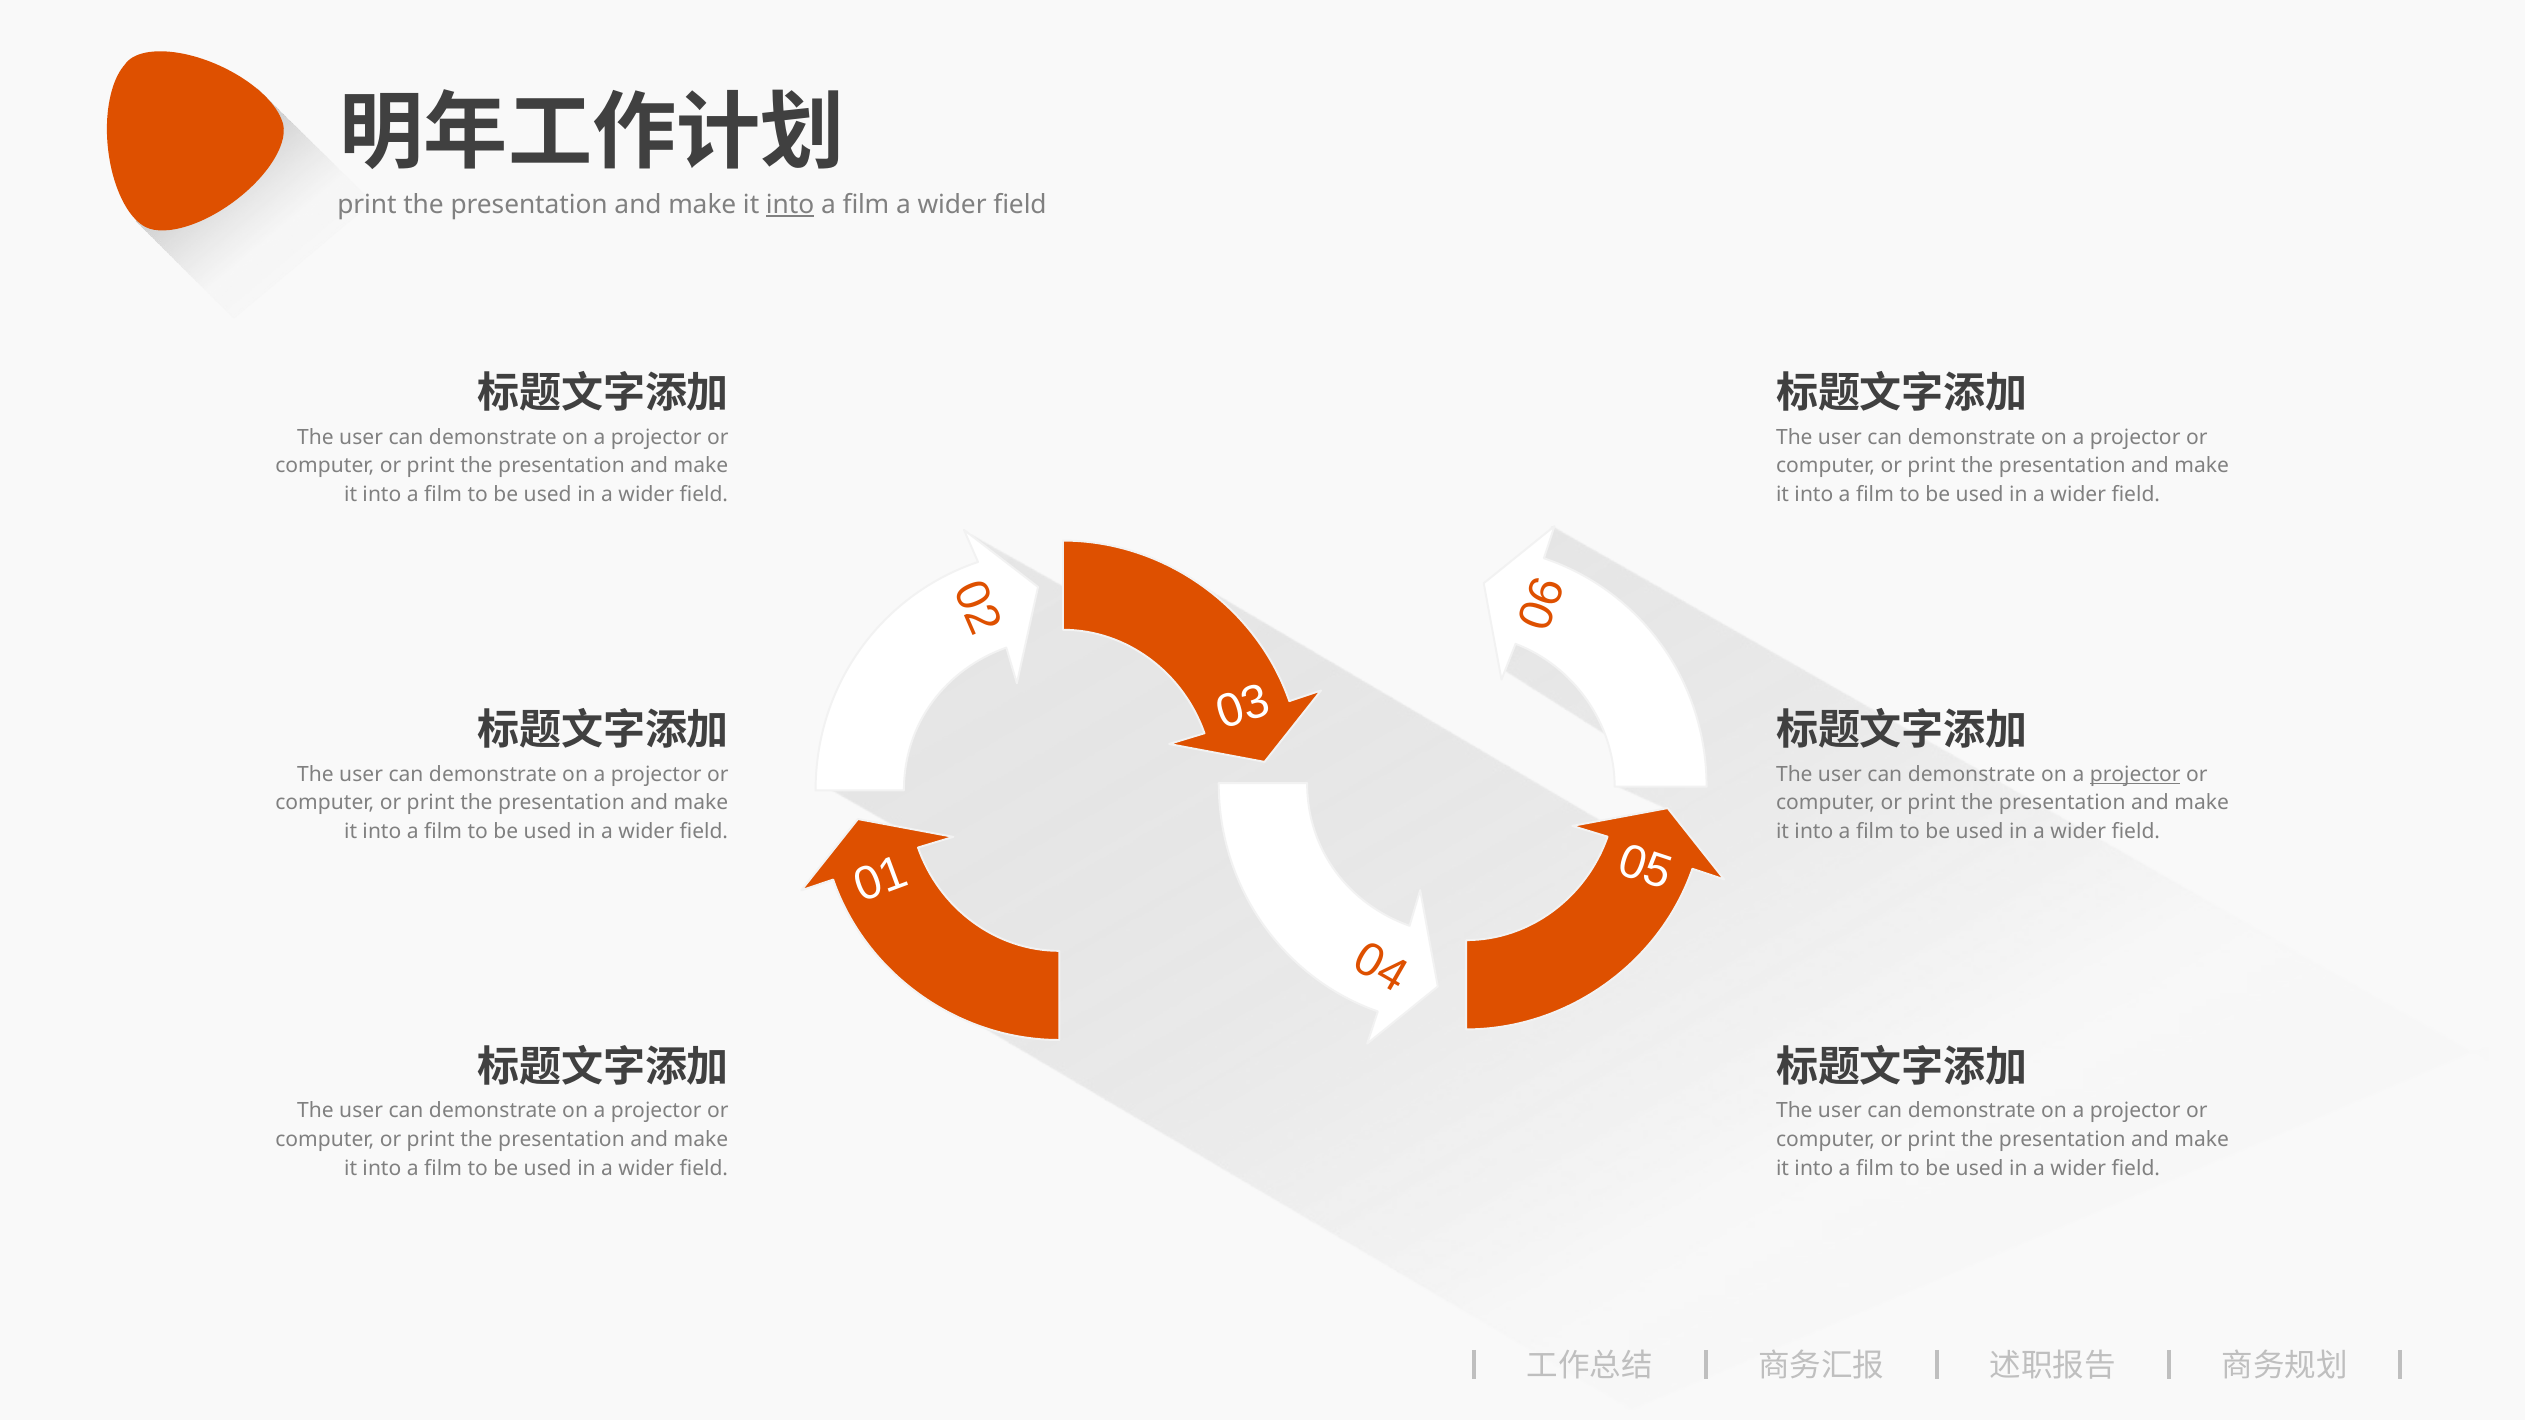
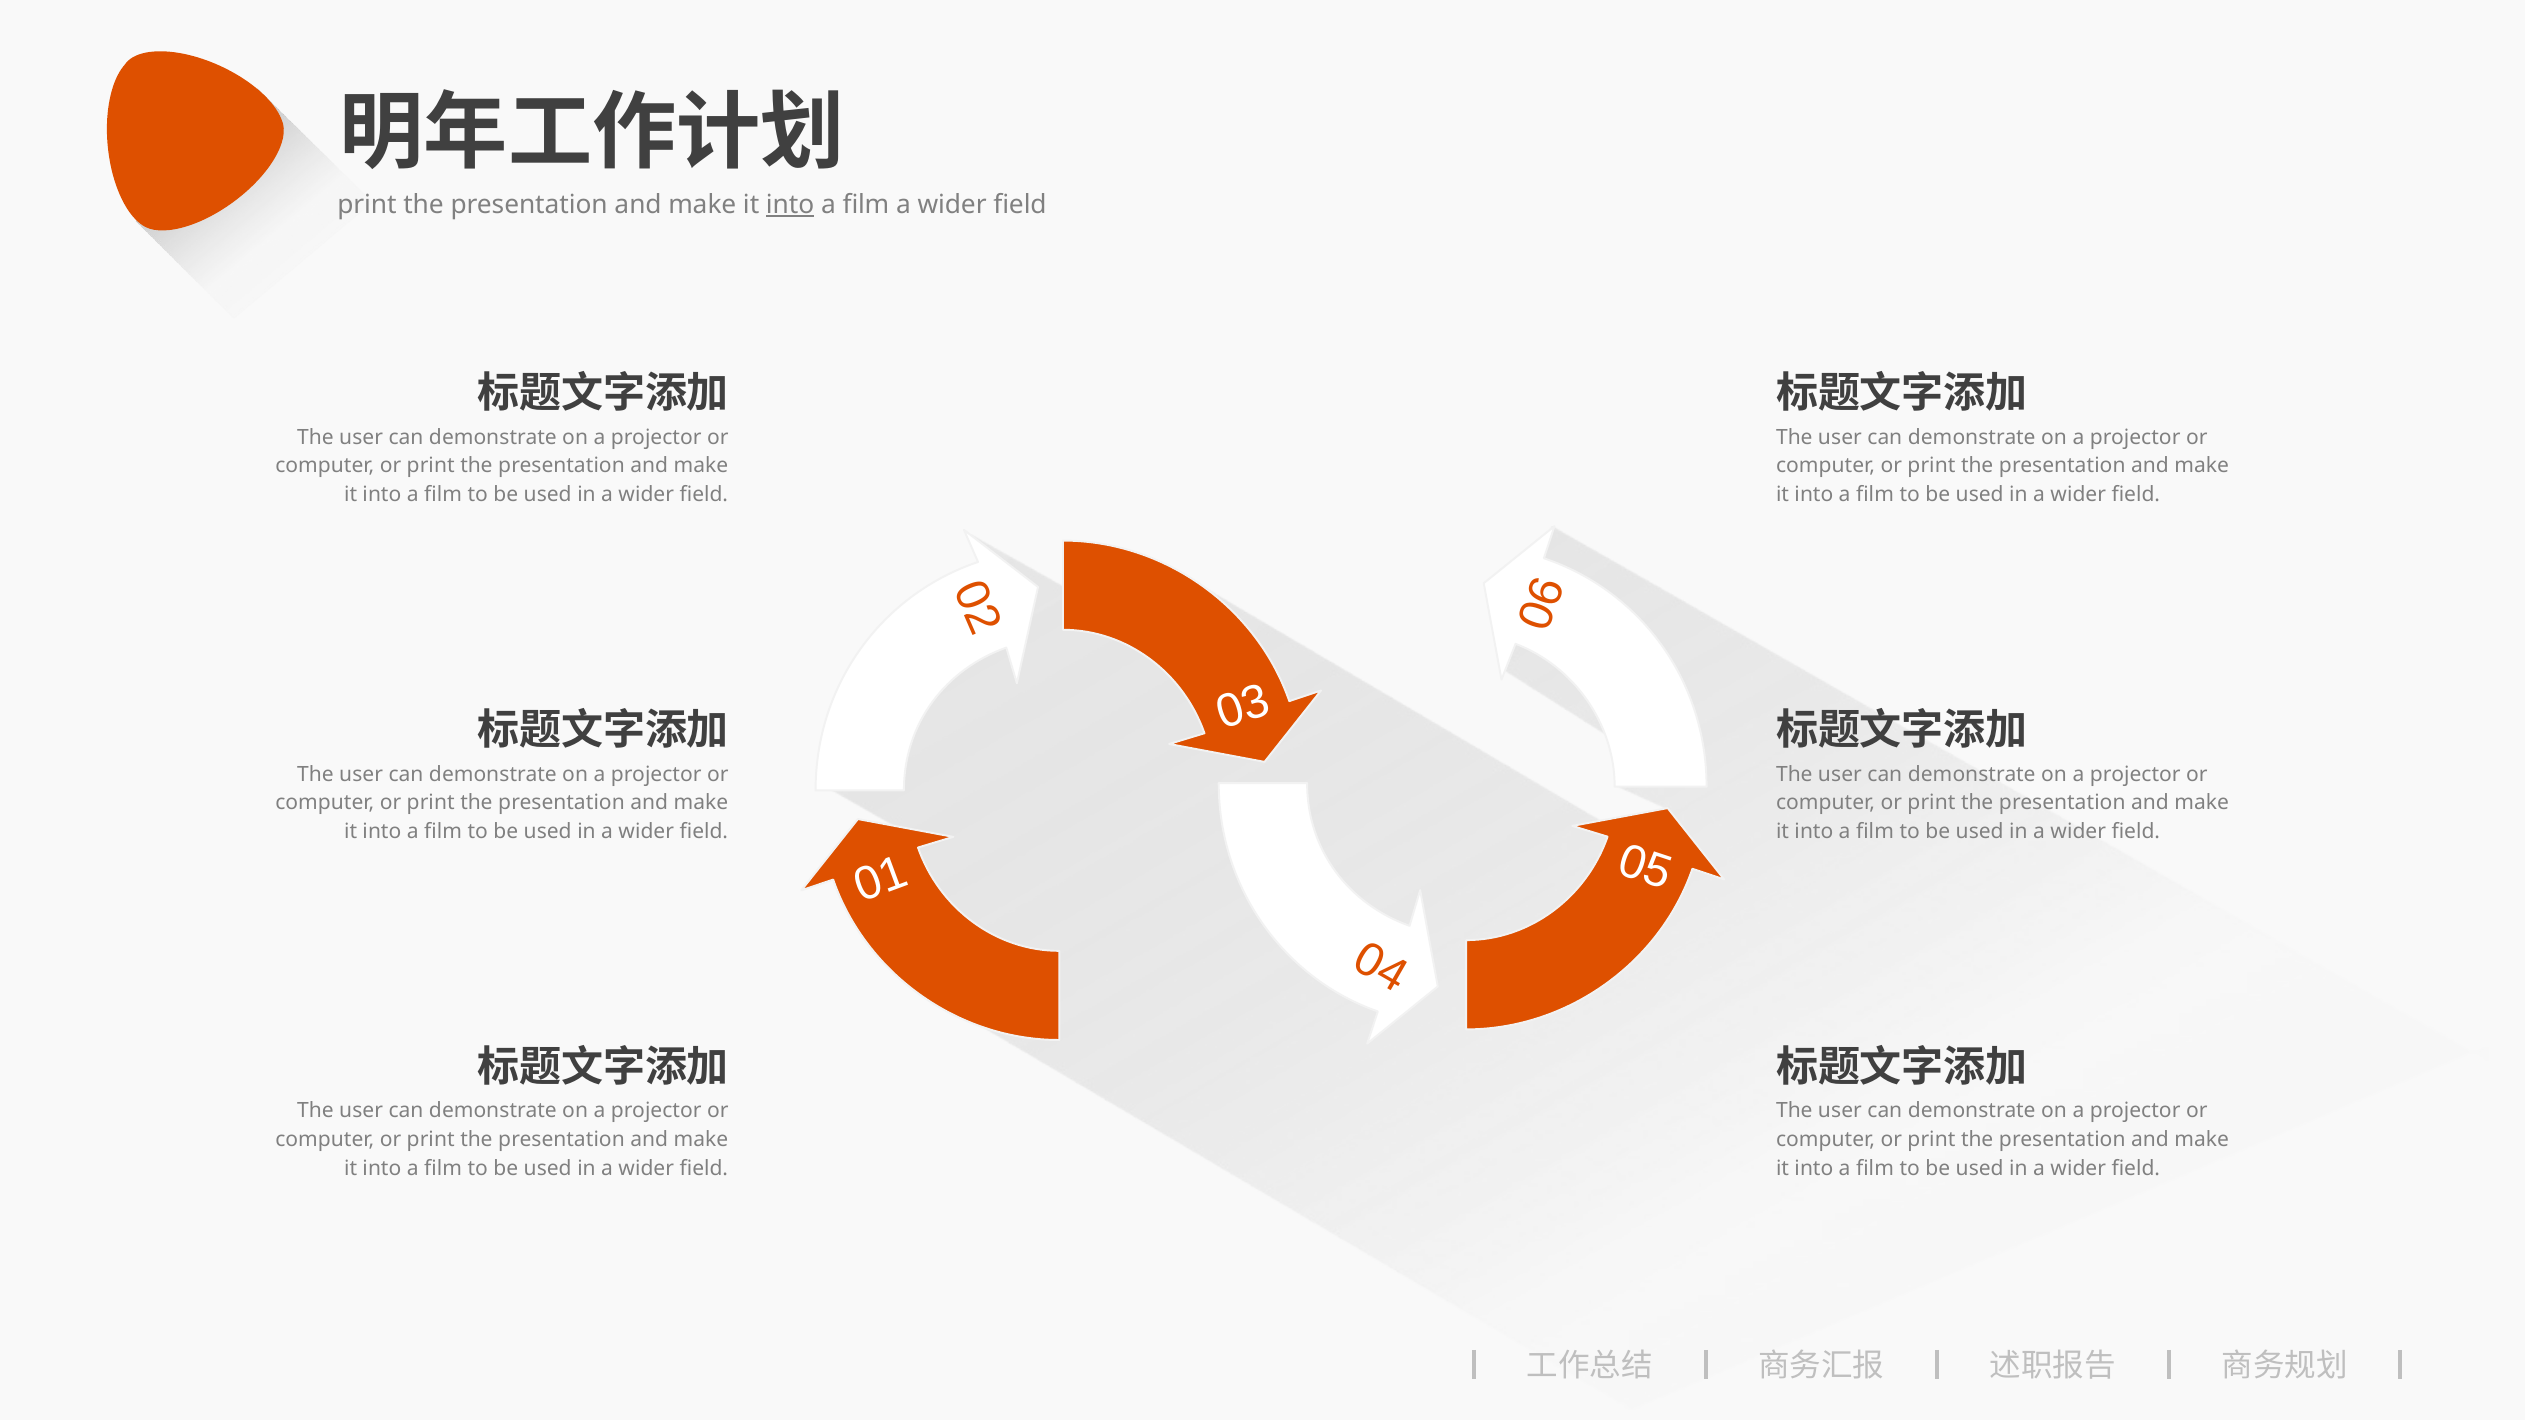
projector underline: present -> none (2135, 774)
